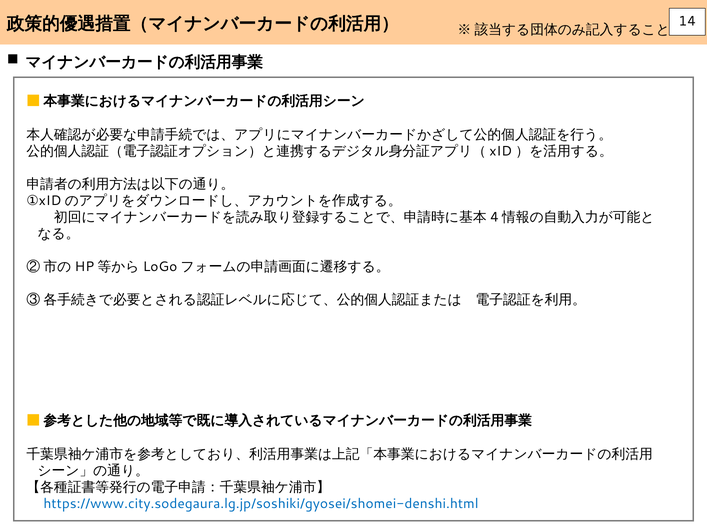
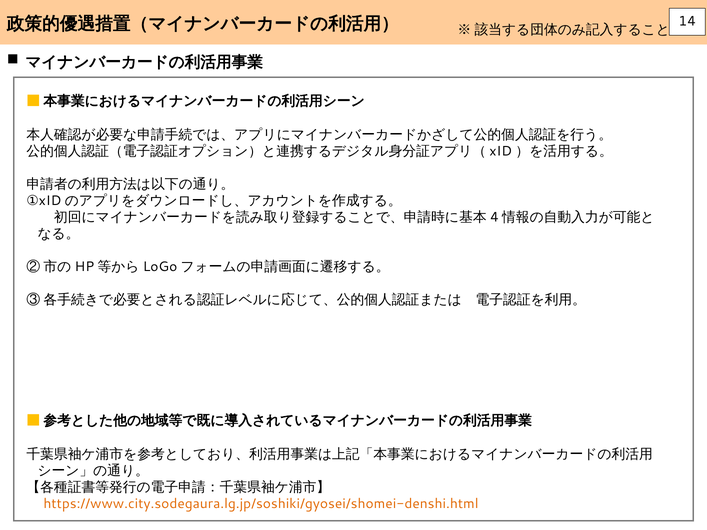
https://www.city.sodegaura.lg.jp/soshiki/gyosei/shomei-denshi.html colour: blue -> orange (261, 504)
